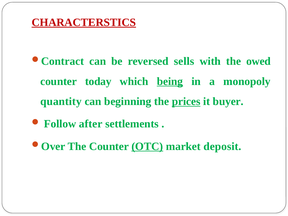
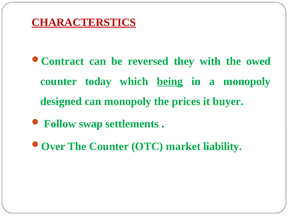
sells: sells -> they (184, 61)
quantity: quantity -> designed (61, 101)
can beginning: beginning -> monopoly (128, 101)
prices underline: present -> none (186, 101)
after: after -> swap (91, 124)
OTC underline: present -> none (147, 146)
deposit: deposit -> liability (223, 146)
